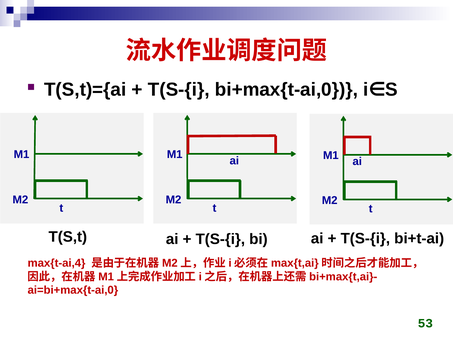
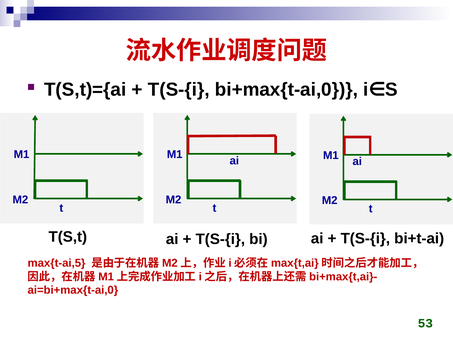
max{t-ai,4: max{t-ai,4 -> max{t-ai,5 (57, 263)
